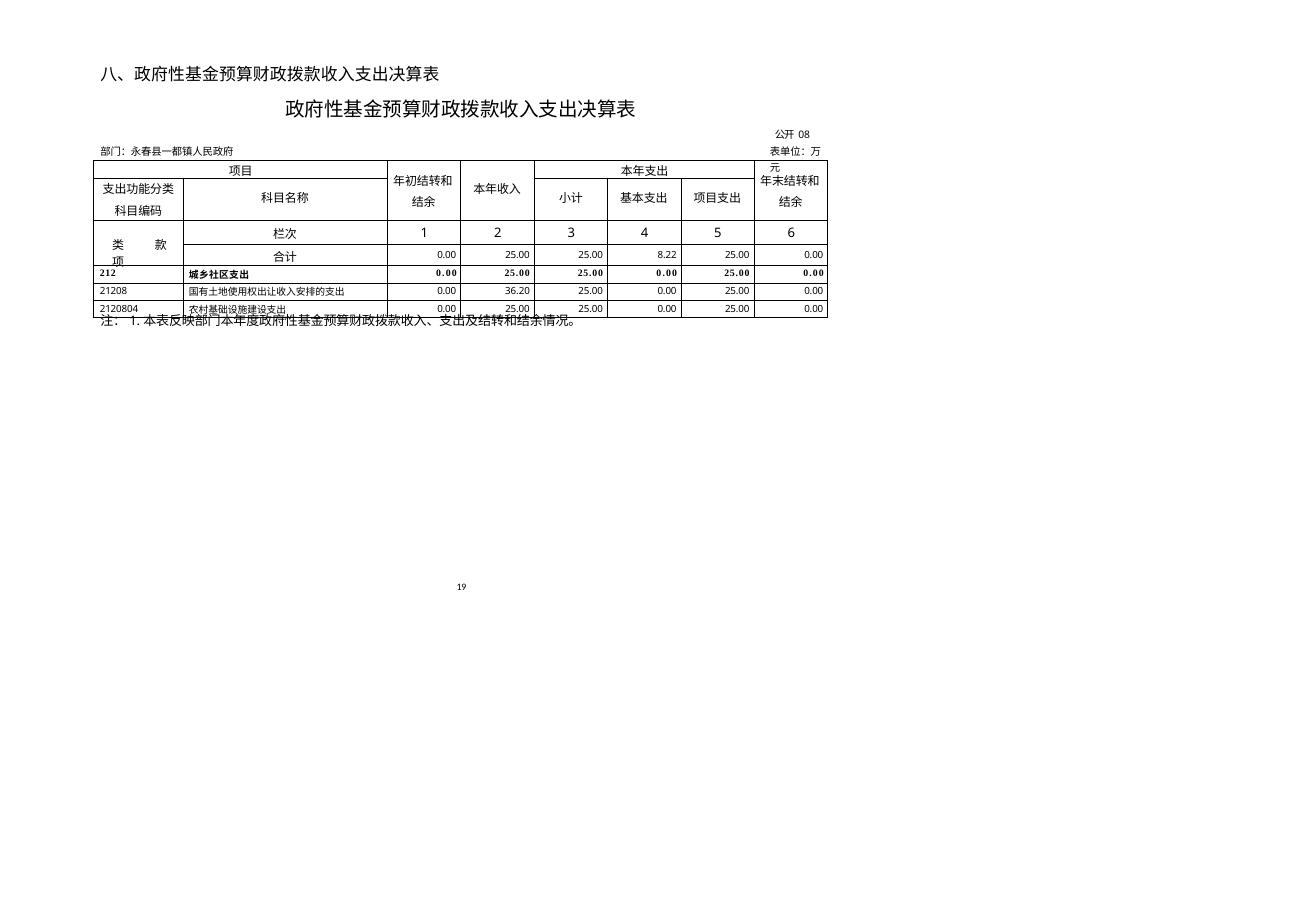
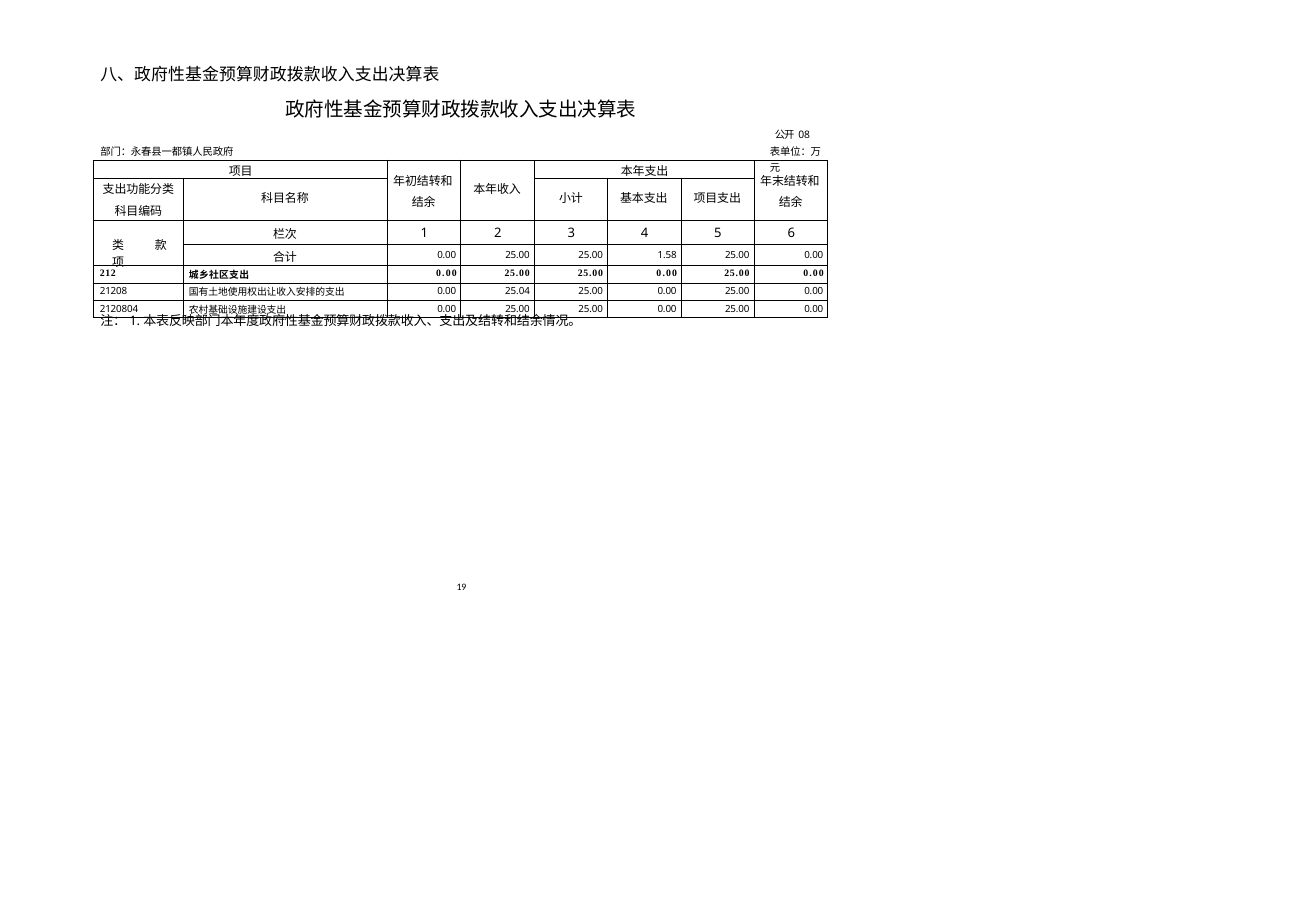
8.22: 8.22 -> 1.58 (667, 255)
36.20: 36.20 -> 25.04 (518, 292)
